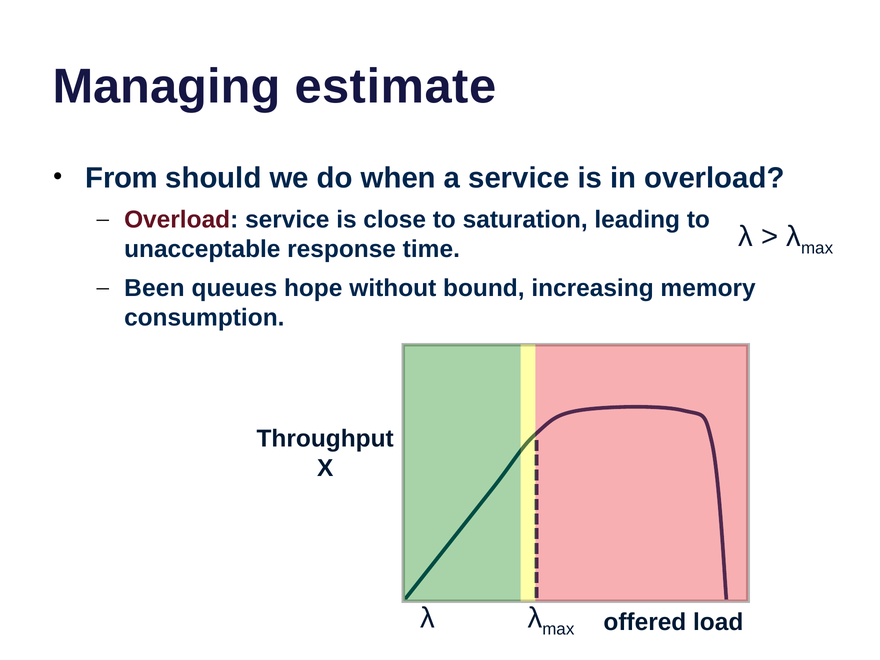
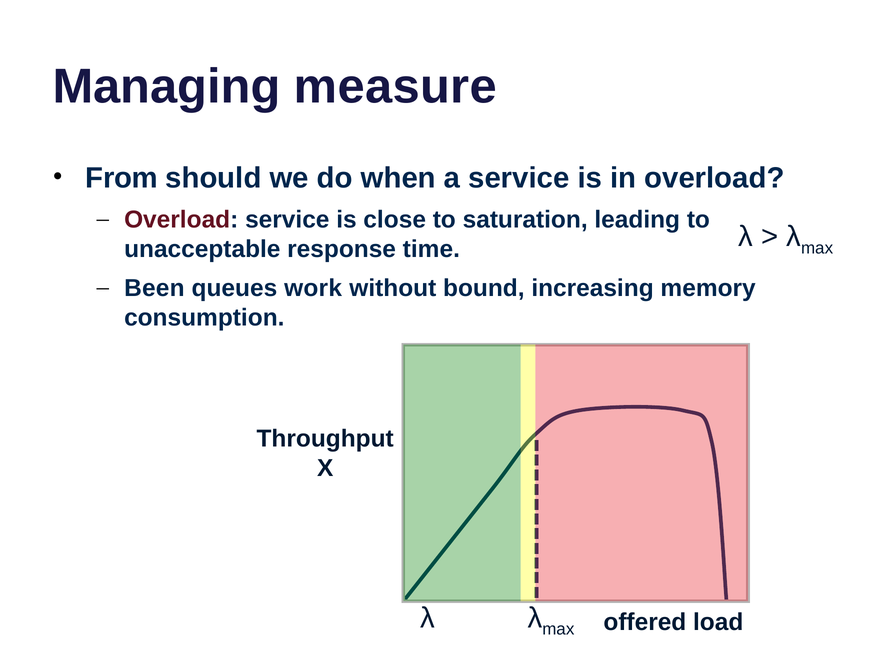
estimate: estimate -> measure (395, 86)
hope: hope -> work (313, 288)
